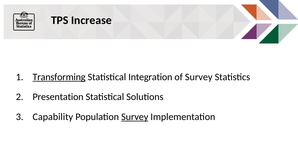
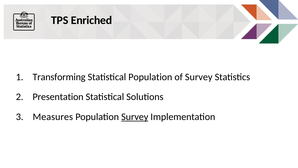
Increase: Increase -> Enriched (91, 20)
Transforming underline: present -> none (59, 77)
Statistical Integration: Integration -> Population (150, 77)
Capability: Capability -> Measures (53, 117)
